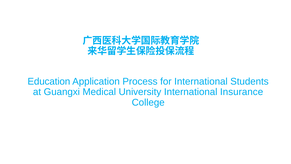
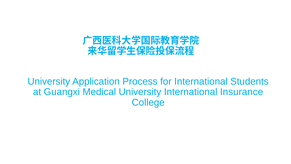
Education: Education -> University (49, 81)
